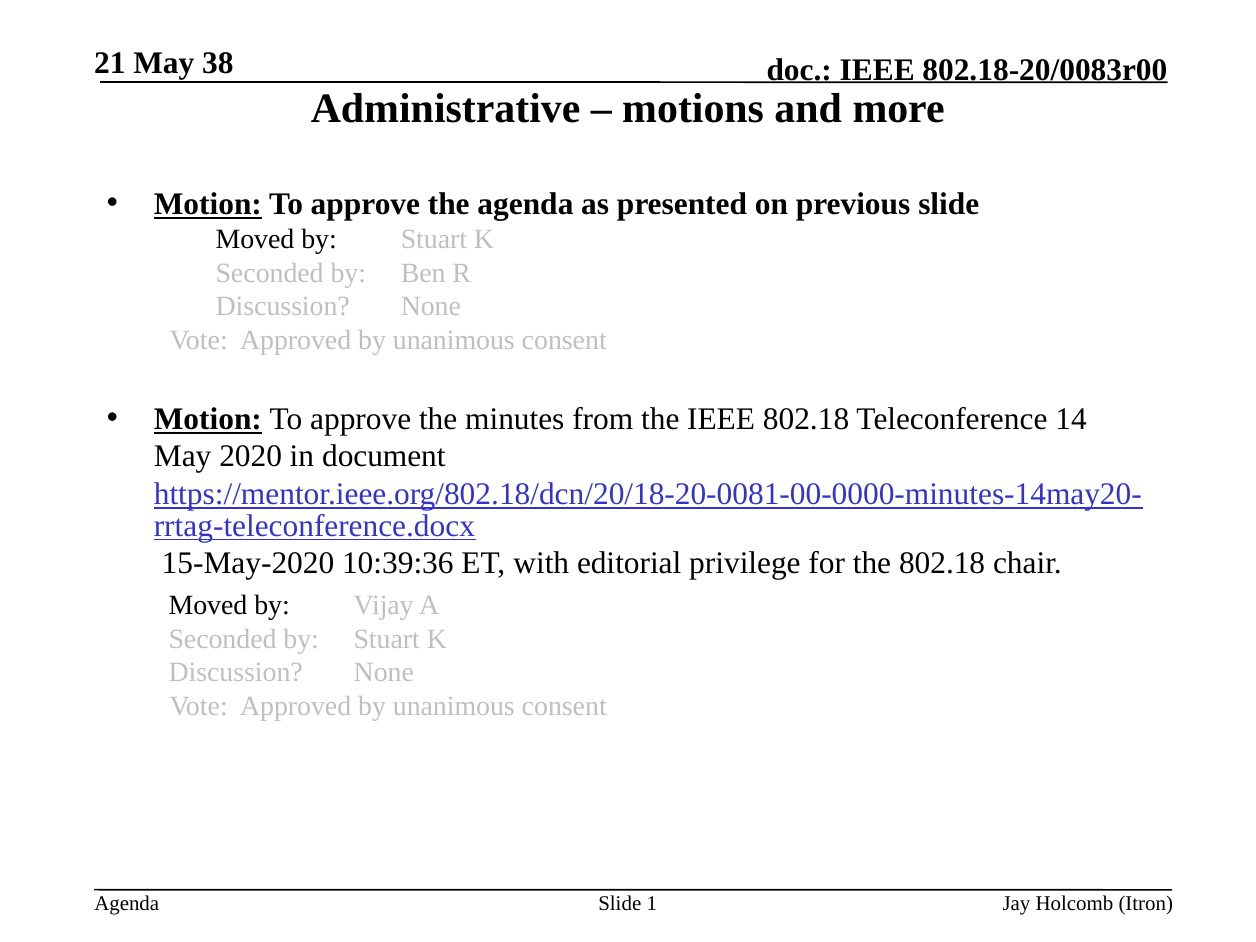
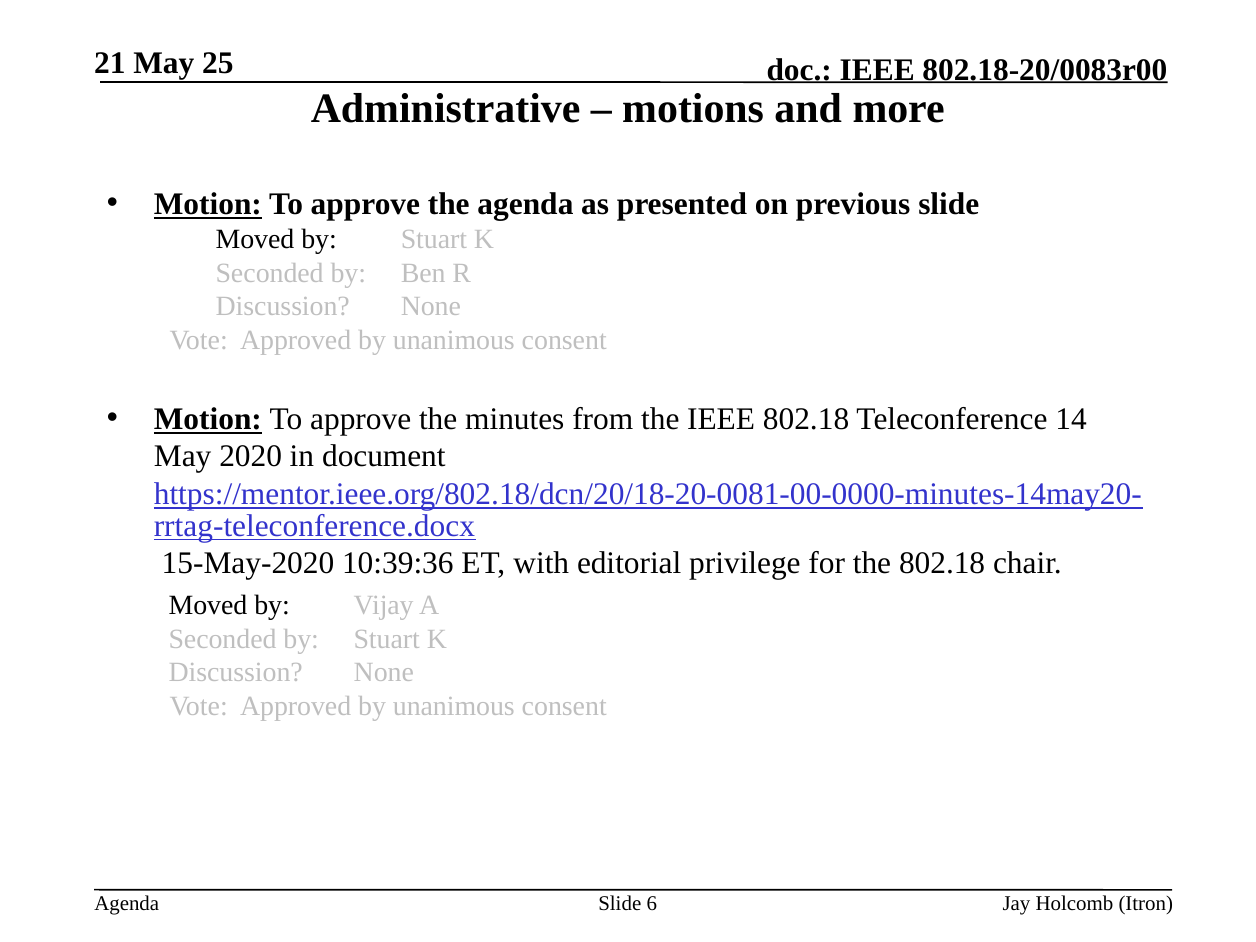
38: 38 -> 25 (218, 63)
1: 1 -> 6 (652, 903)
